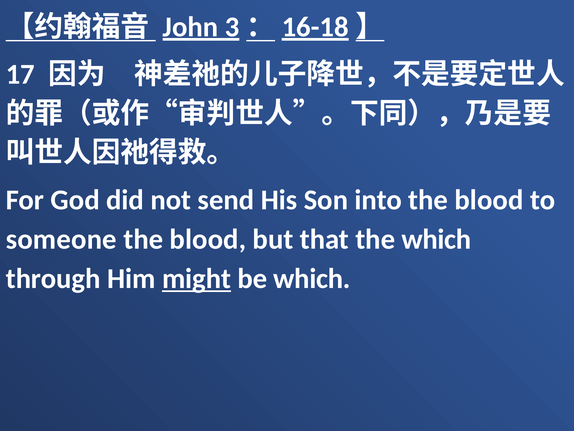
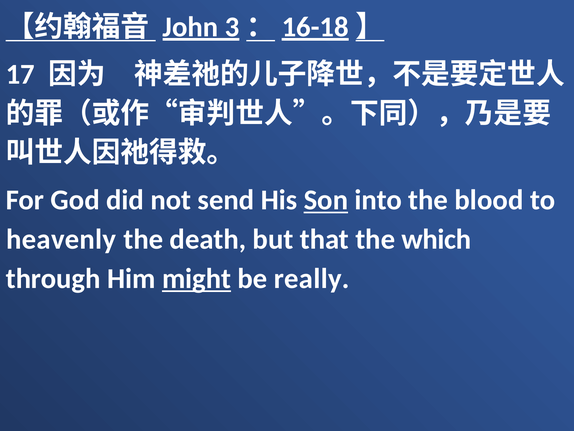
Son underline: none -> present (326, 200)
someone: someone -> heavenly (61, 239)
blood: blood -> death (208, 239)
be which: which -> really (312, 278)
